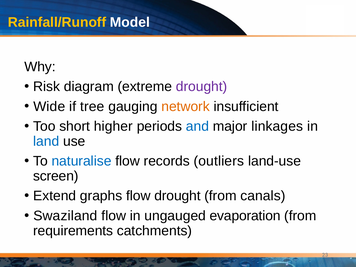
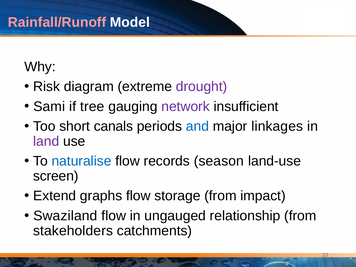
Rainfall/Runoff colour: yellow -> pink (57, 22)
Wide: Wide -> Sami (49, 106)
network colour: orange -> purple (186, 106)
higher: higher -> canals (113, 126)
land colour: blue -> purple (46, 141)
outliers: outliers -> season (219, 161)
flow drought: drought -> storage (177, 196)
canals: canals -> impact (263, 196)
evaporation: evaporation -> relationship (245, 216)
requirements: requirements -> stakeholders (73, 231)
